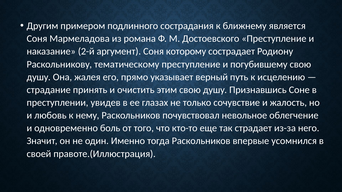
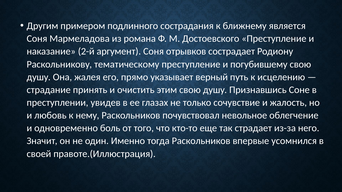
которому: которому -> отрывков (186, 52)
